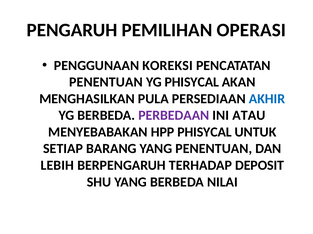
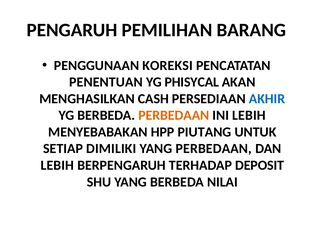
OPERASI: OPERASI -> BARANG (251, 30)
PULA: PULA -> CASH (153, 99)
PERBEDAAN colour: purple -> orange (174, 116)
INI ATAU: ATAU -> LEBIH (249, 116)
HPP PHISYCAL: PHISYCAL -> PIUTANG (204, 132)
BARANG: BARANG -> DIMILIKI (111, 149)
YANG PENENTUAN: PENENTUAN -> PERBEDAAN (214, 149)
